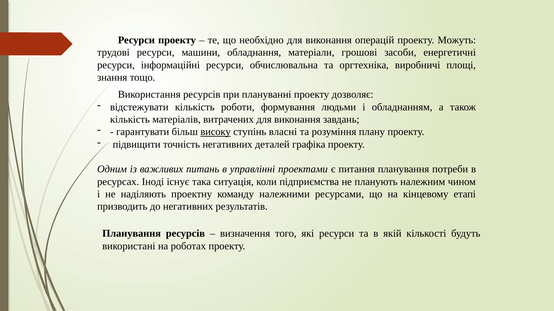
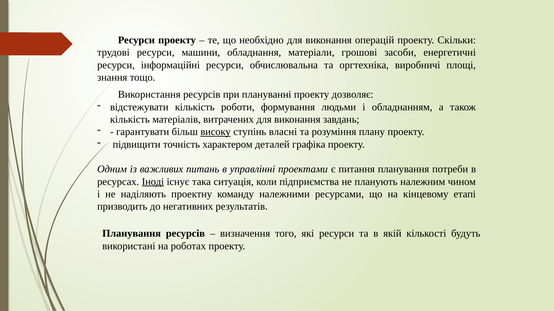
Можуть: Можуть -> Скільки (457, 40)
точність негативних: негативних -> характером (228, 145)
Іноді underline: none -> present (153, 182)
